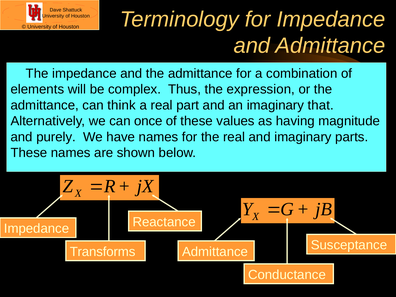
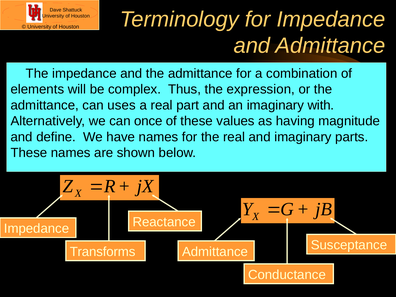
think: think -> uses (122, 105)
that: that -> with (321, 105)
purely: purely -> define (56, 137)
